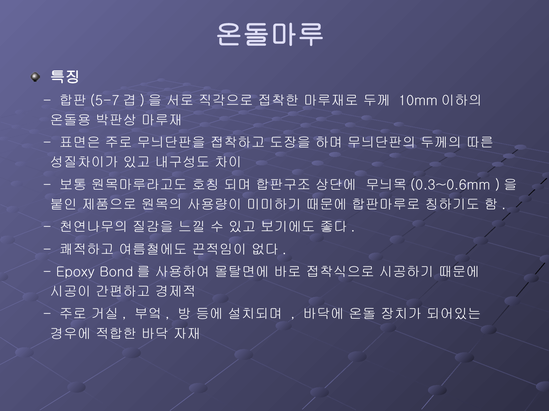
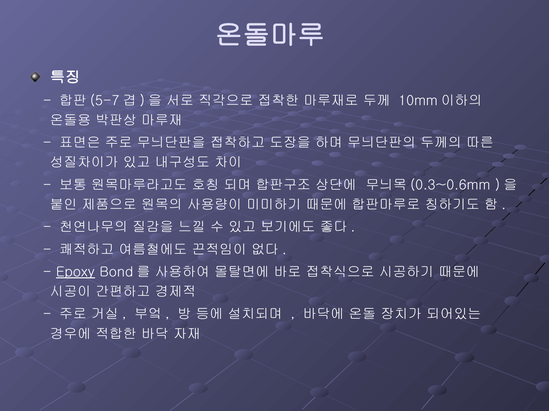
Epoxy underline: none -> present (75, 272)
